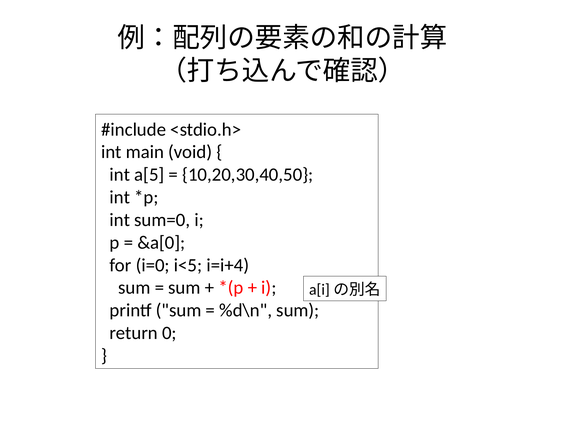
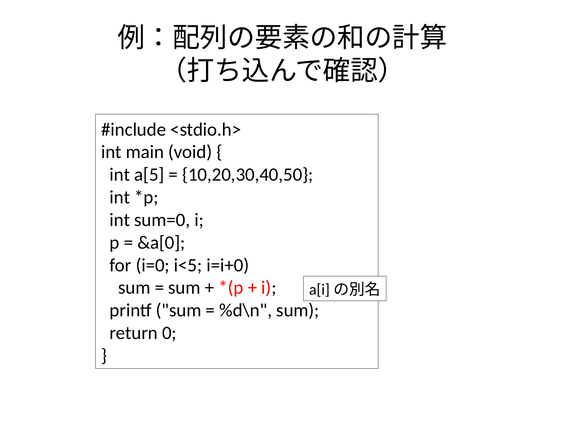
i=i+4: i=i+4 -> i=i+0 (228, 265)
